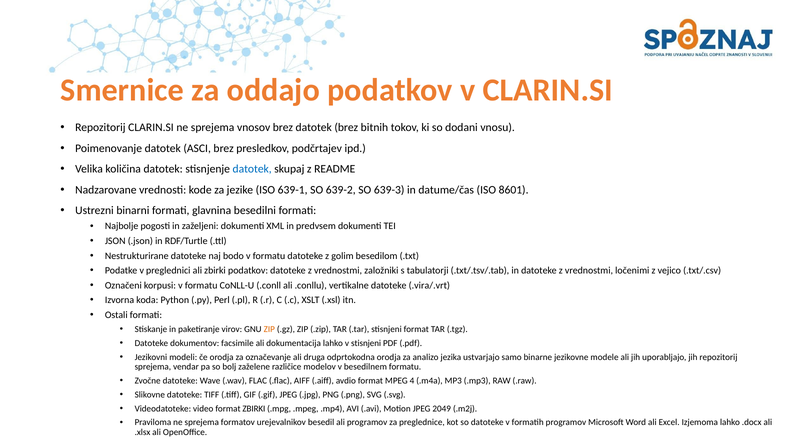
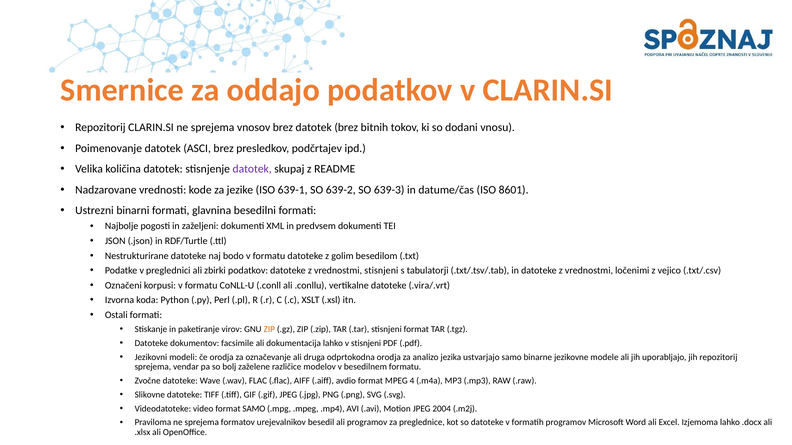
datotek colour: blue -> purple (252, 169)
vrednostmi založniki: založniki -> stisnjeni (381, 271)
format ZBIRKI: ZBIRKI -> SAMO (254, 409)
2049: 2049 -> 2004 (442, 409)
